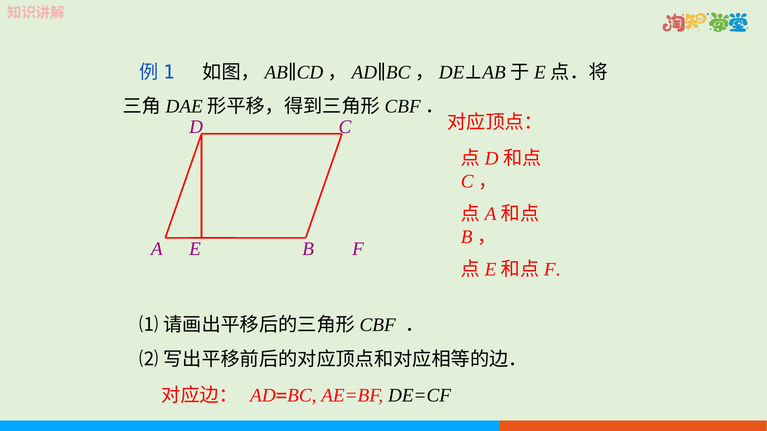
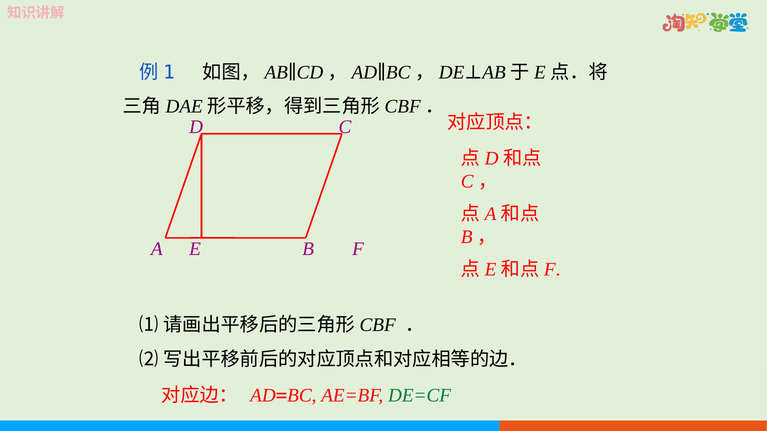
DE=CF colour: black -> green (420, 396)
